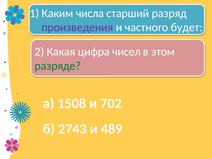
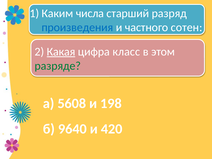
произведения colour: purple -> blue (77, 27)
будет: будет -> сотен (187, 27)
Какая underline: none -> present (61, 52)
чисел: чисел -> класс (126, 52)
1508: 1508 -> 5608 (72, 103)
702: 702 -> 198 (111, 103)
2743: 2743 -> 9640 (72, 129)
489: 489 -> 420 (112, 129)
